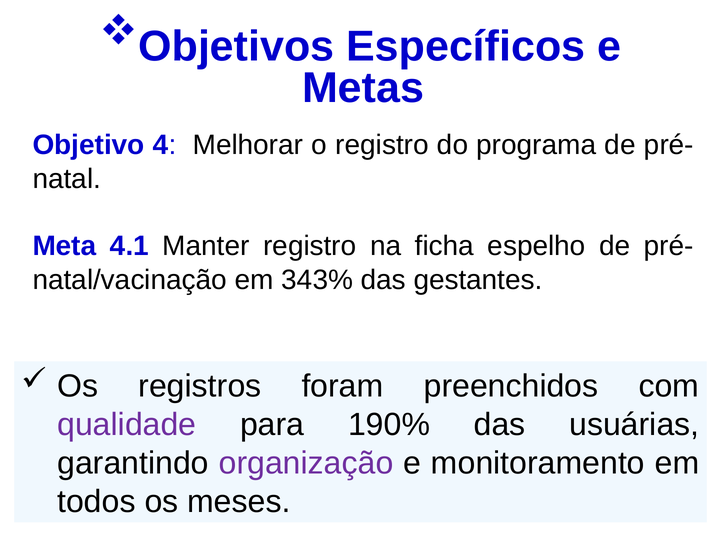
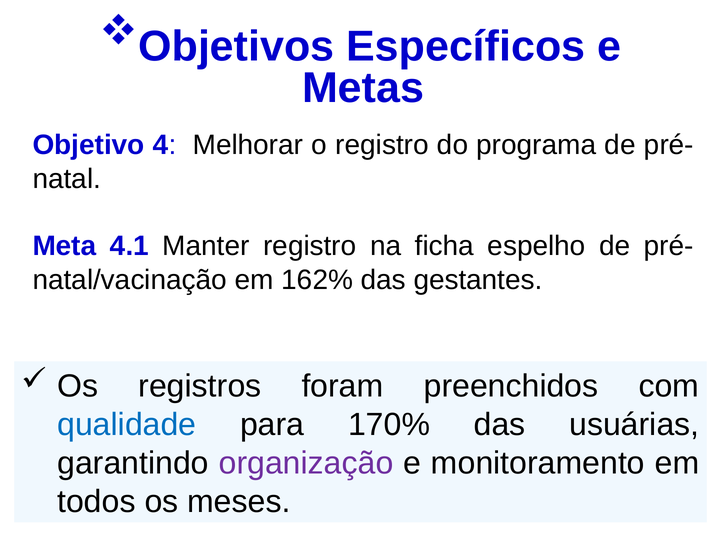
343%: 343% -> 162% (317, 280)
qualidade colour: purple -> blue (127, 425)
190%: 190% -> 170% (389, 425)
